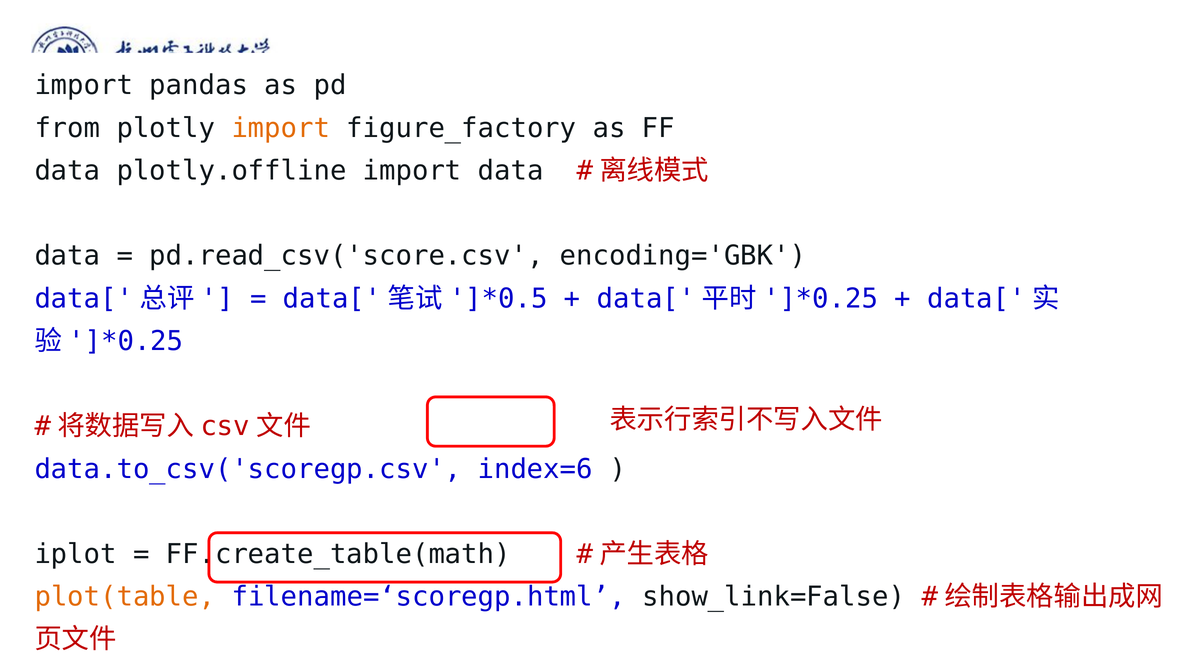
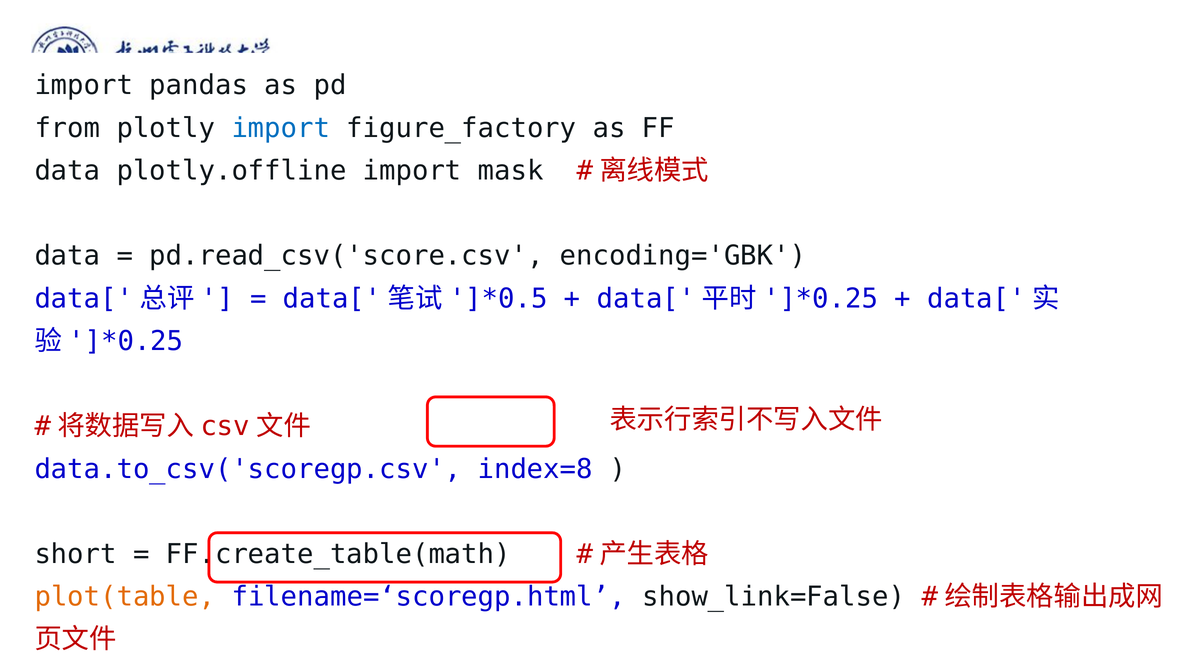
import colour: orange -> blue (281, 128)
import data: data -> mask (511, 171)
index=6: index=6 -> index=8 (535, 469)
iplot: iplot -> short (76, 554)
